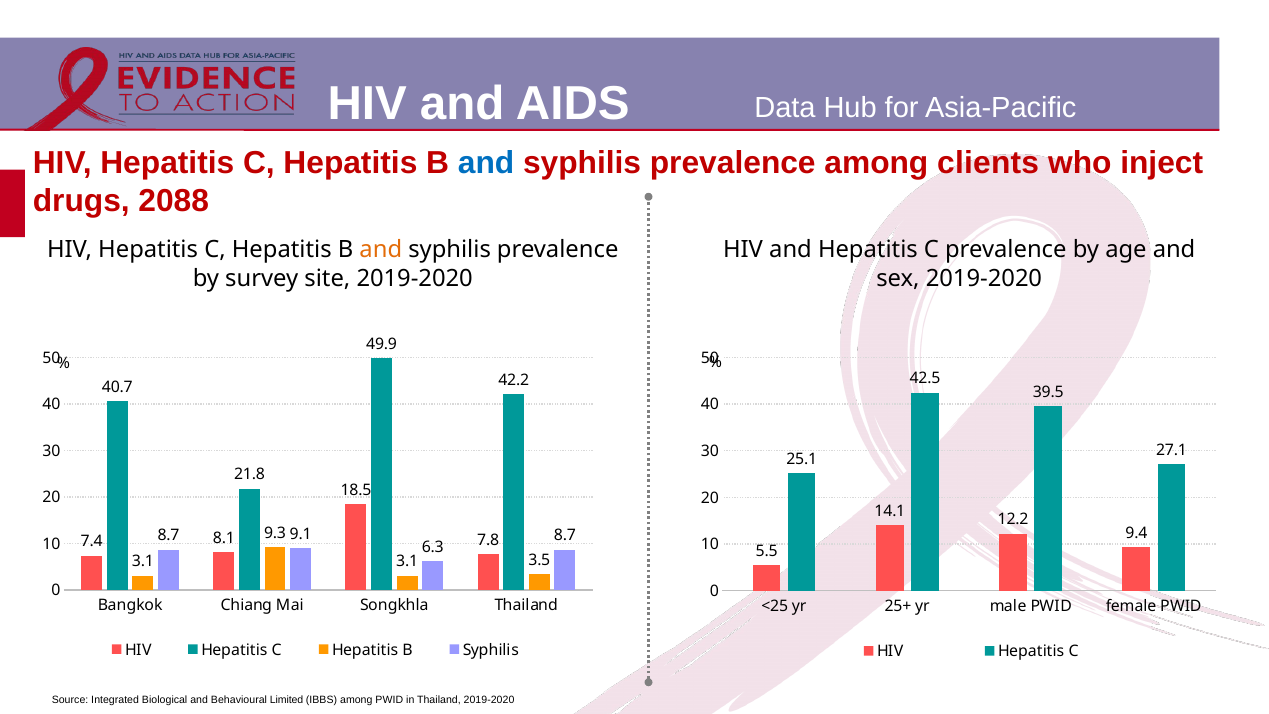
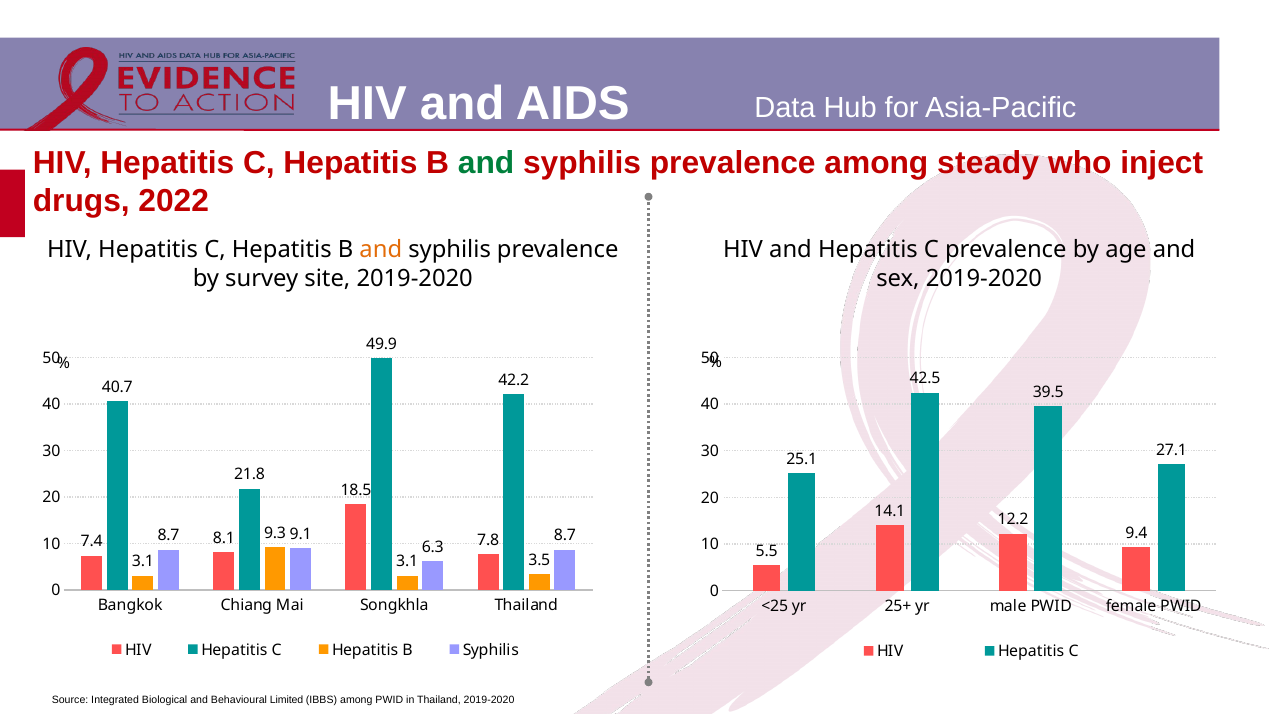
and colour: blue -> green (486, 163)
clients: clients -> steady (988, 163)
2088: 2088 -> 2022 (174, 201)
